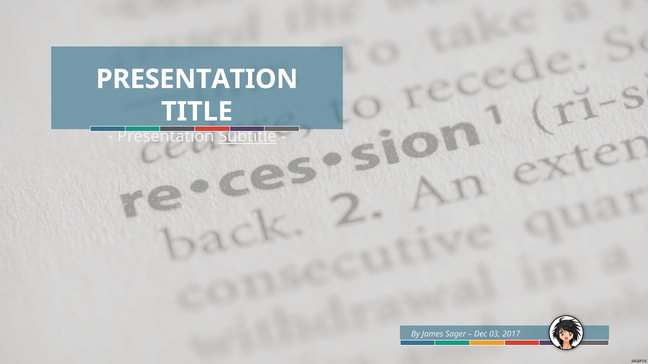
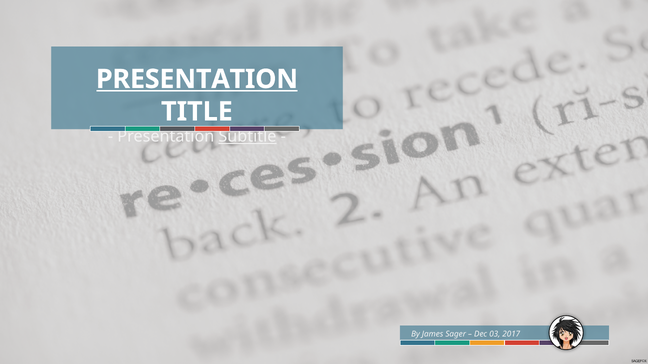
PRESENTATION underline: none -> present (197, 79)
